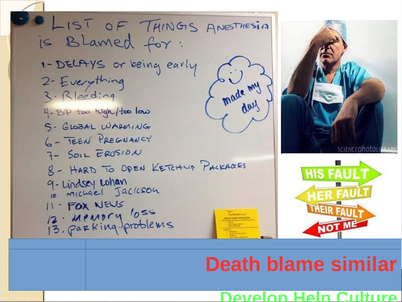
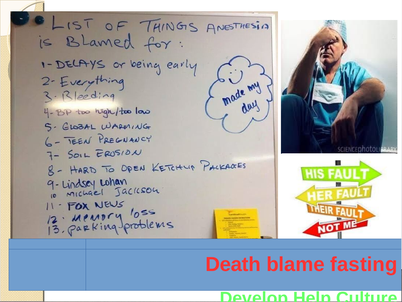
similar: similar -> fasting (364, 264)
